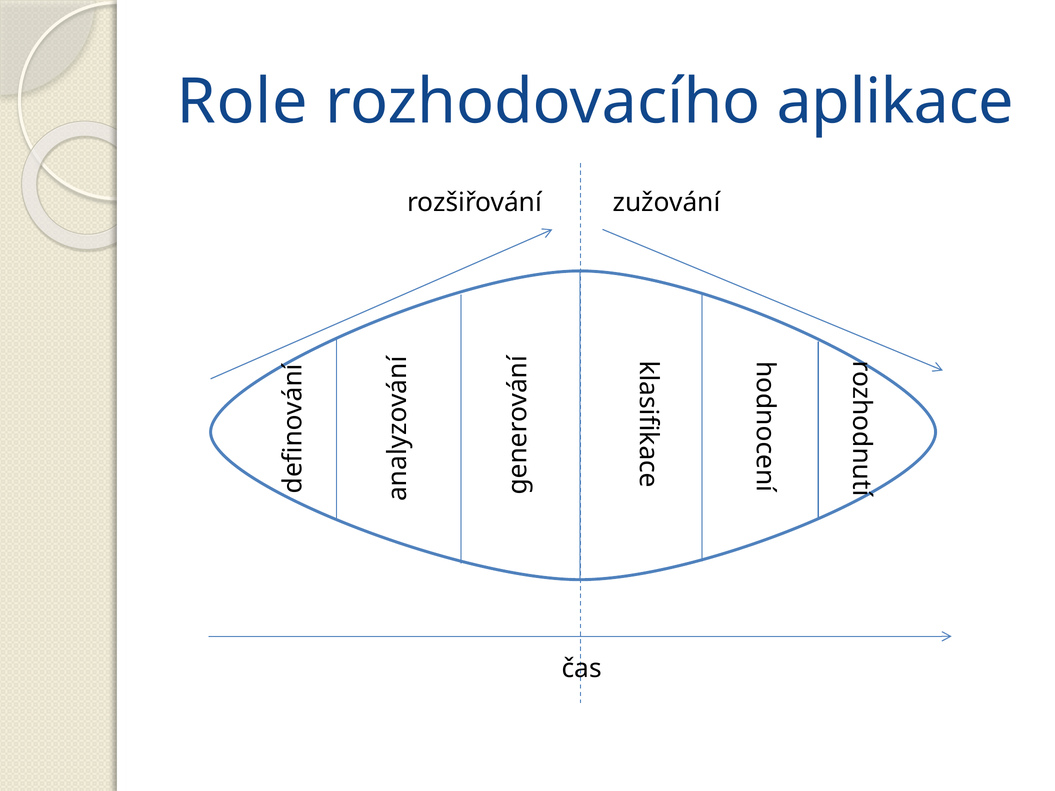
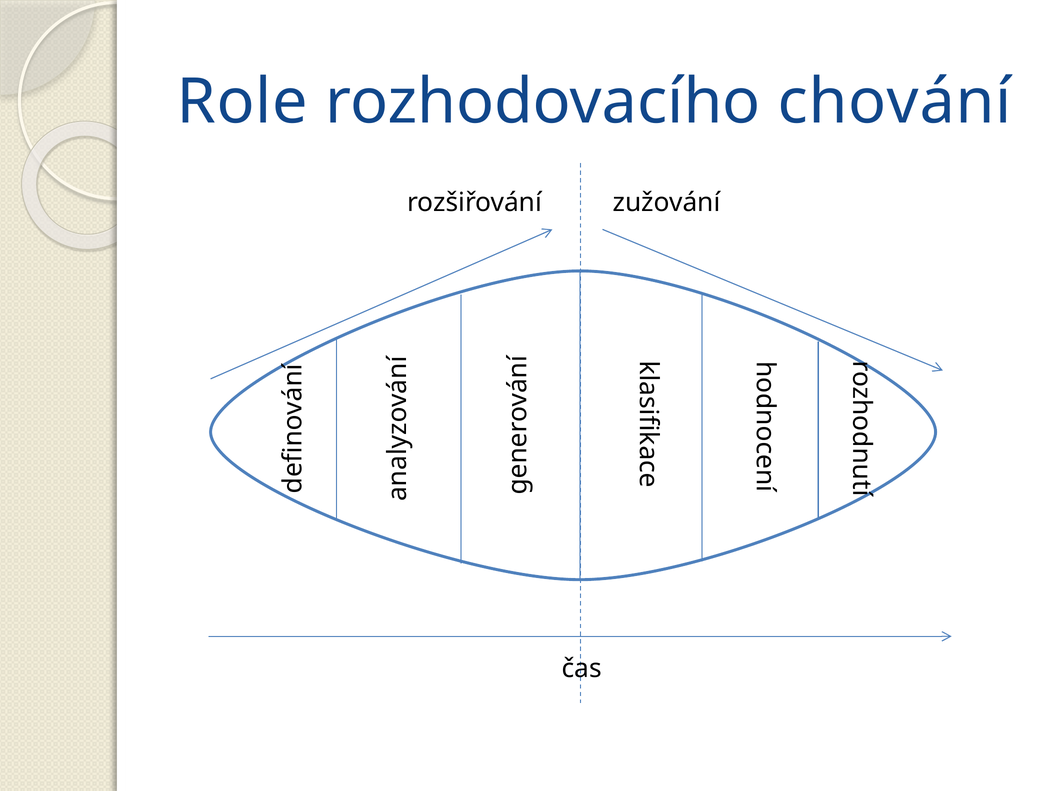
aplikace: aplikace -> chování (895, 102)
